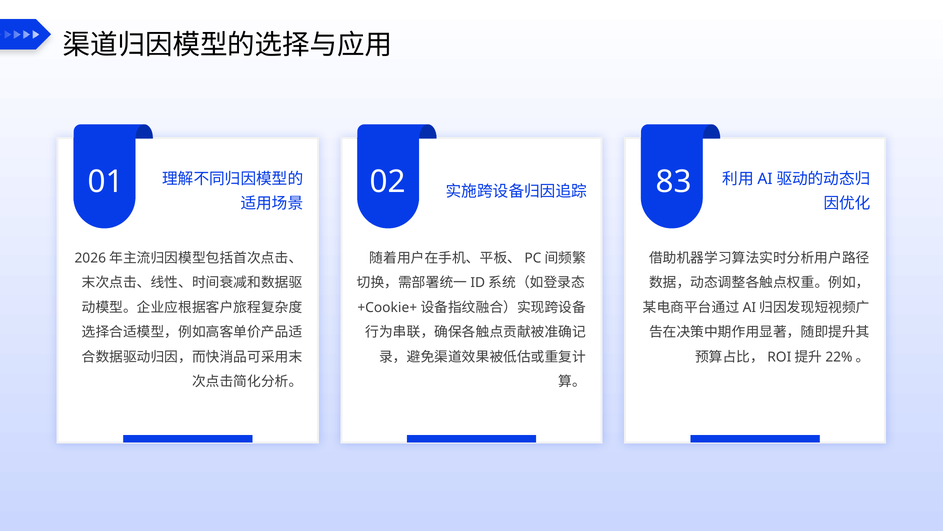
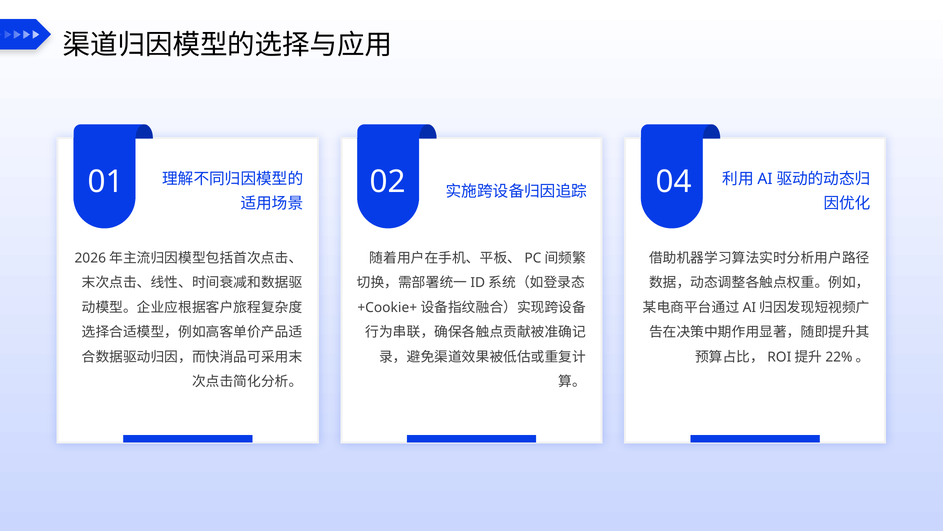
83: 83 -> 04 (674, 182)
